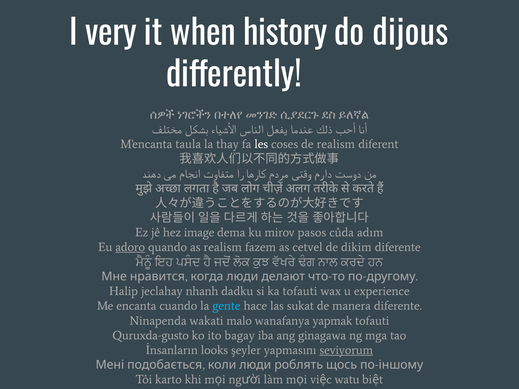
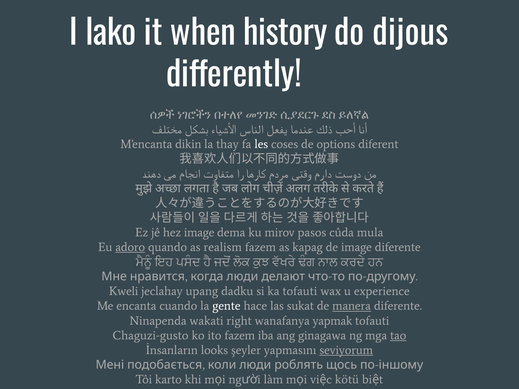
very: very -> lako (111, 33)
taula: taula -> dikin (188, 144)
de realism: realism -> options (336, 144)
adım: adım -> mula (370, 233)
cetvel: cetvel -> kapag (307, 247)
de dikim: dikim -> image (356, 247)
Halip: Halip -> Kweli (124, 291)
nhanh: nhanh -> upang (202, 291)
gente colour: light blue -> white (226, 306)
manera underline: none -> present (352, 306)
malo: malo -> right (239, 321)
Quruxda-gusto: Quruxda-gusto -> Chaguzi-gusto (150, 336)
ito bagay: bagay -> fazem (240, 336)
tao underline: none -> present (398, 336)
watu: watu -> kötü (347, 380)
